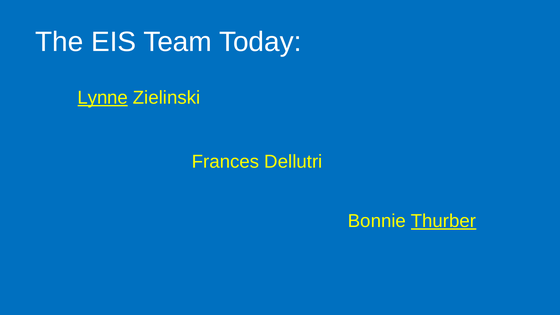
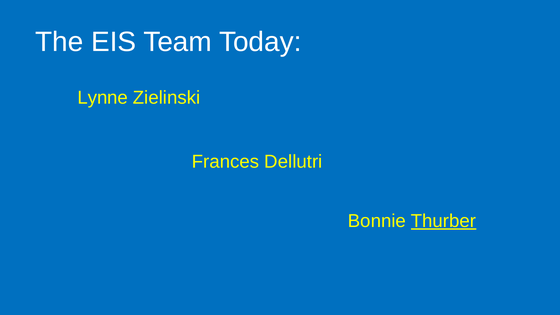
Lynne underline: present -> none (103, 98)
